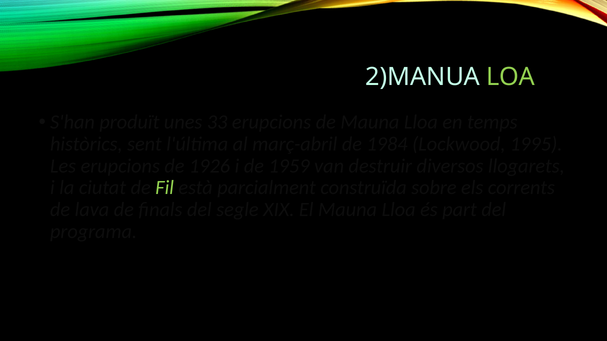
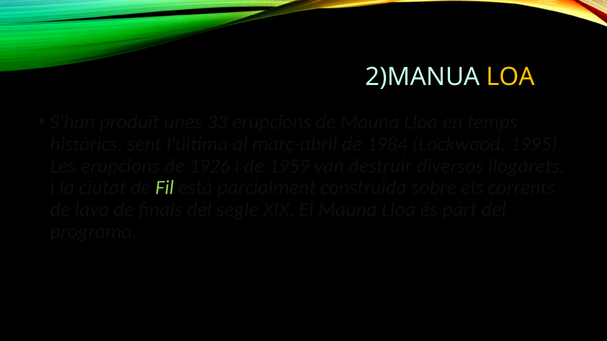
LOA colour: light green -> yellow (511, 77)
